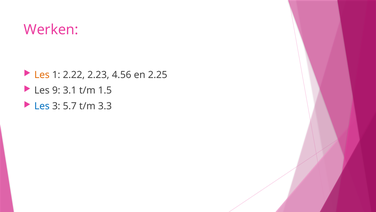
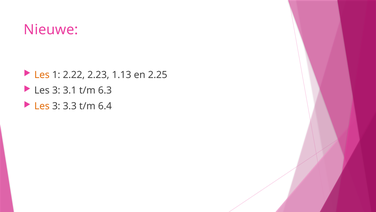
Werken: Werken -> Nieuwe (51, 30)
4.56: 4.56 -> 1.13 (122, 75)
9: 9 -> 3 (56, 90)
1.5: 1.5 -> 6.3 (105, 90)
Les colour: blue -> orange (42, 106)
5.7: 5.7 -> 3.3 (70, 106)
3.3: 3.3 -> 6.4 (105, 106)
